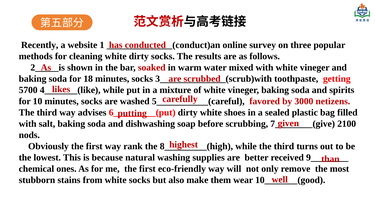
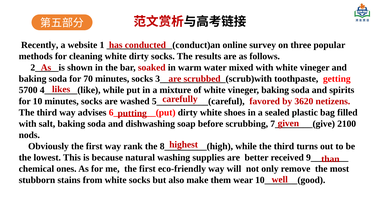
18: 18 -> 70 (88, 79)
3000: 3000 -> 3620 (304, 101)
